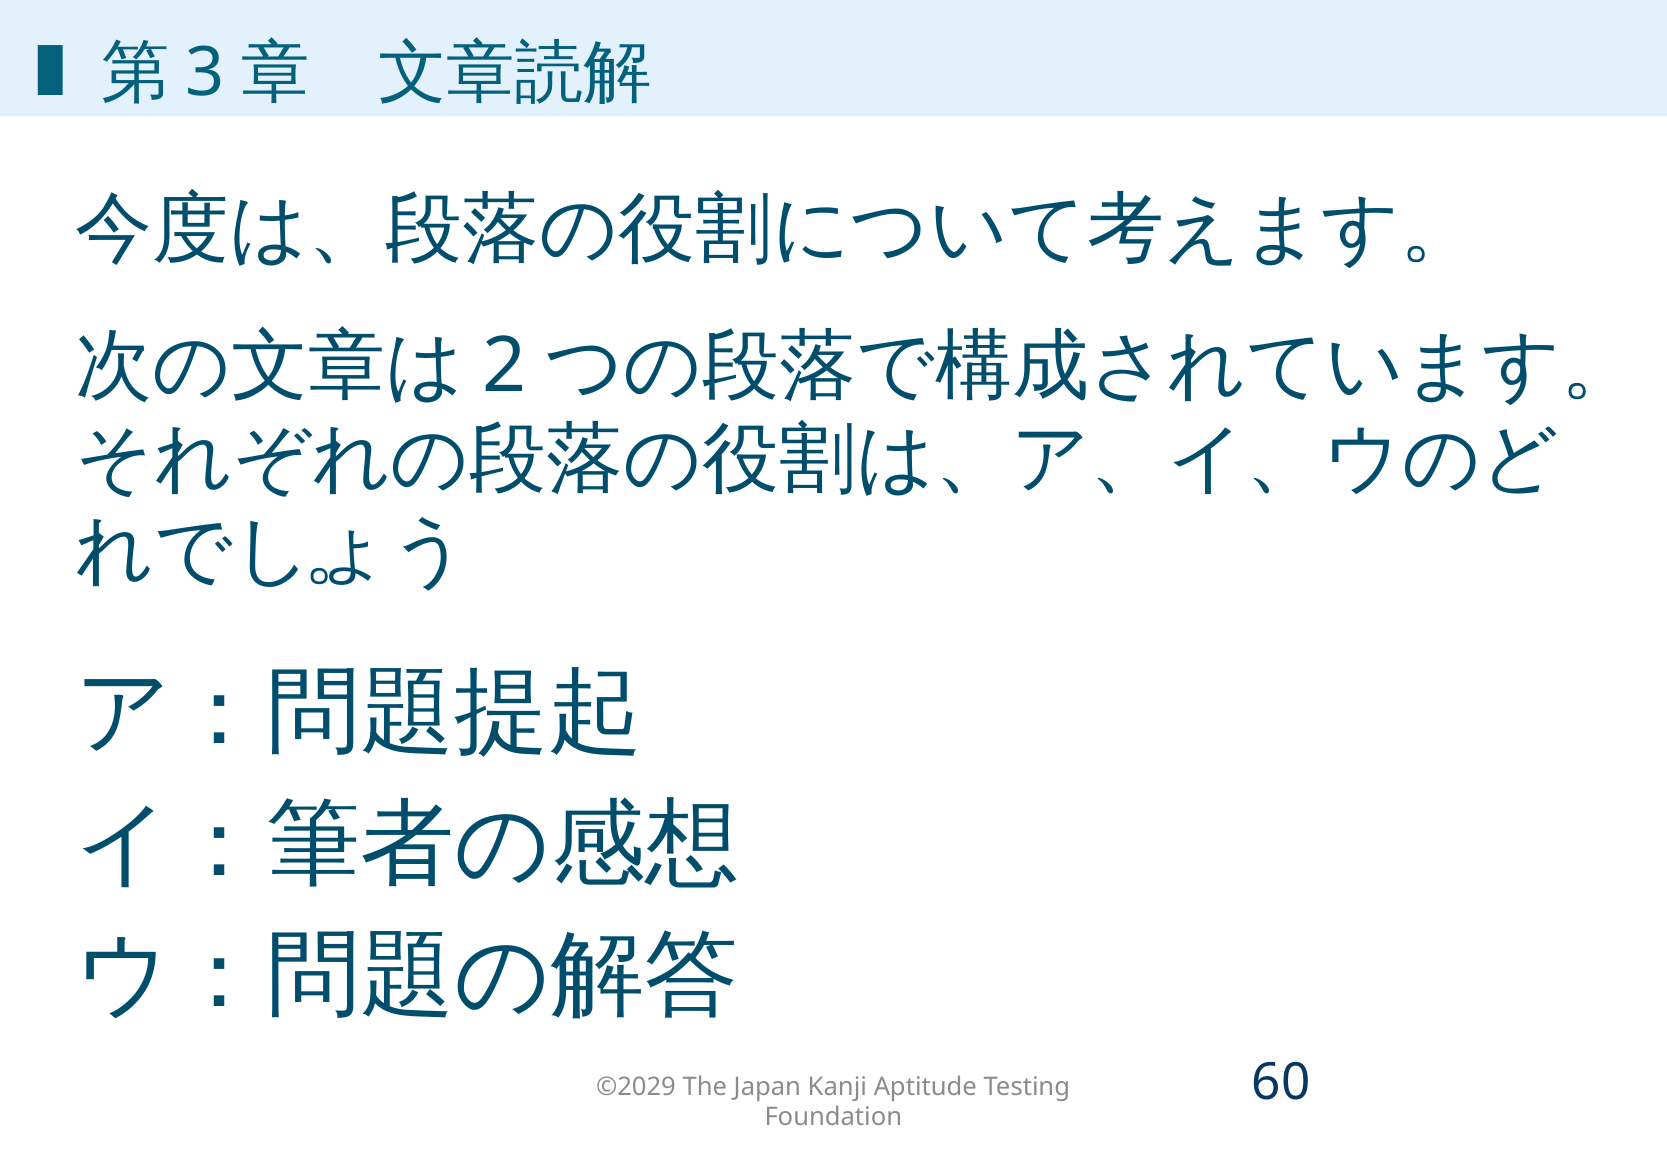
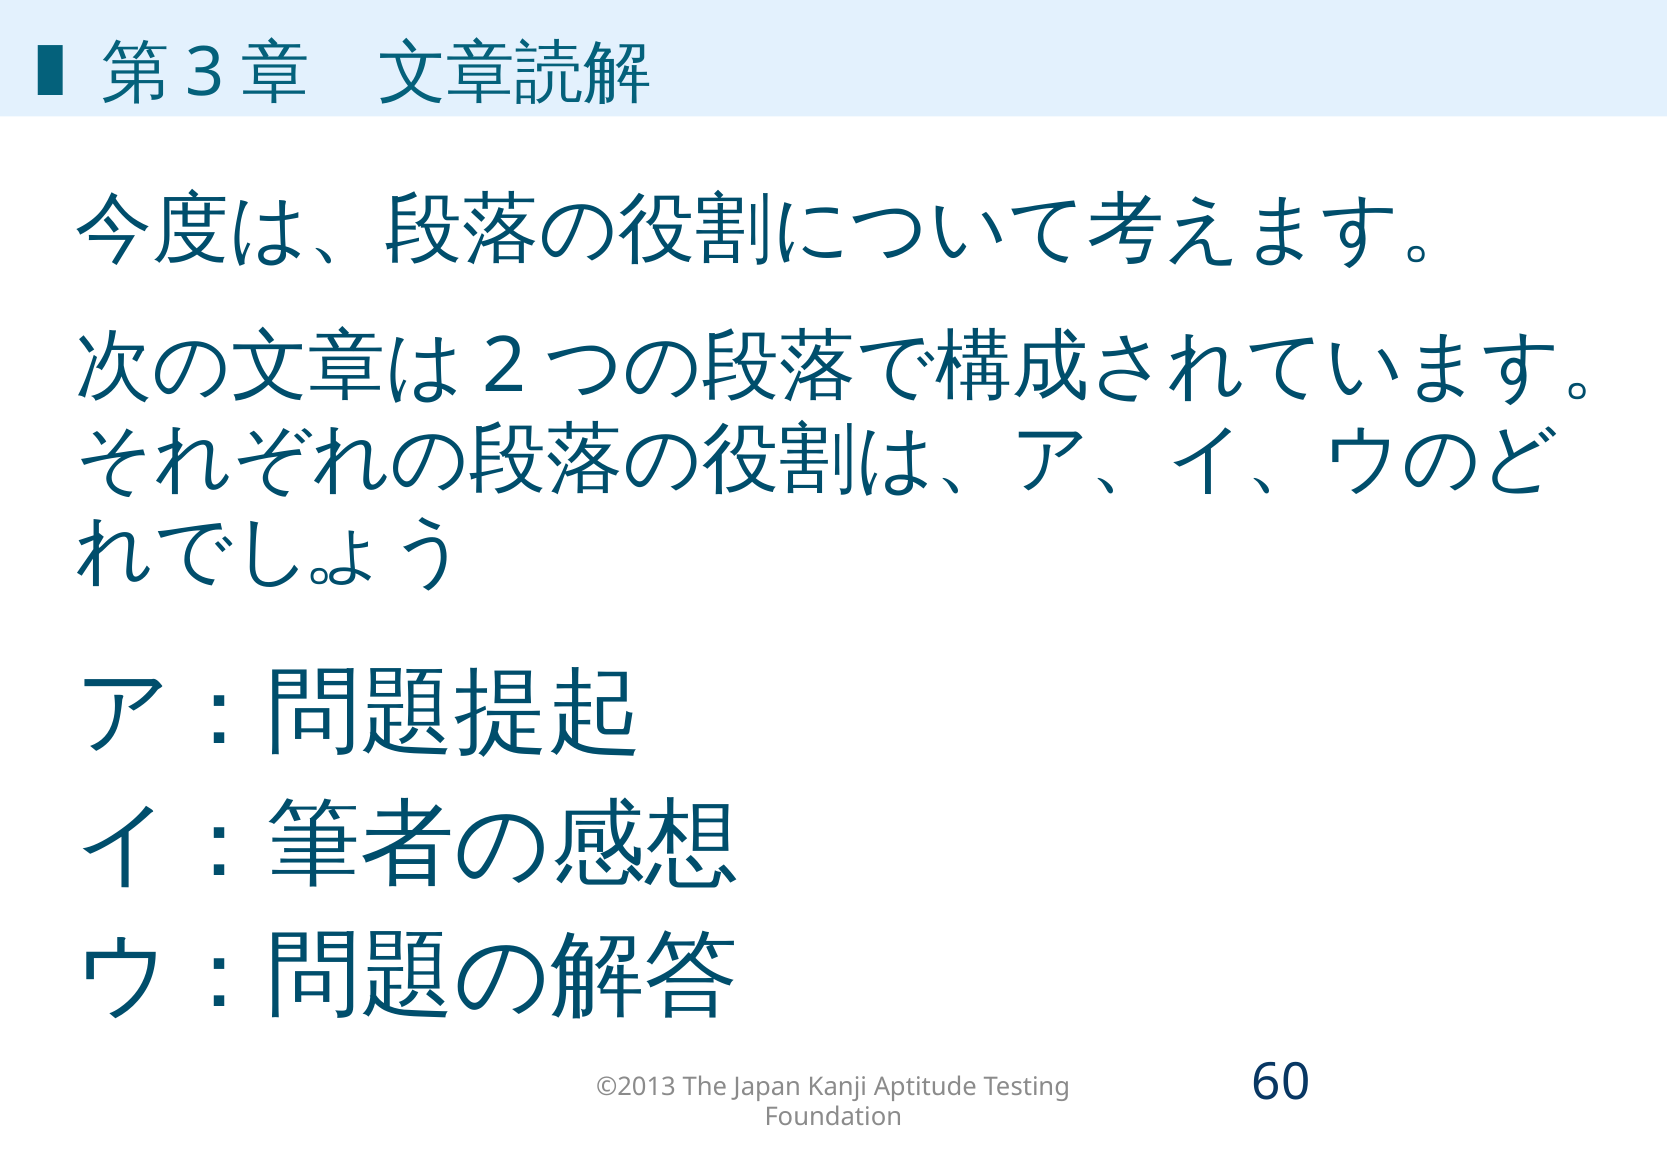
©2029: ©2029 -> ©2013 (636, 1087)
